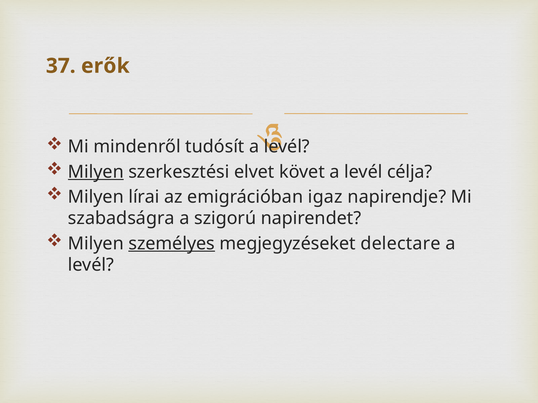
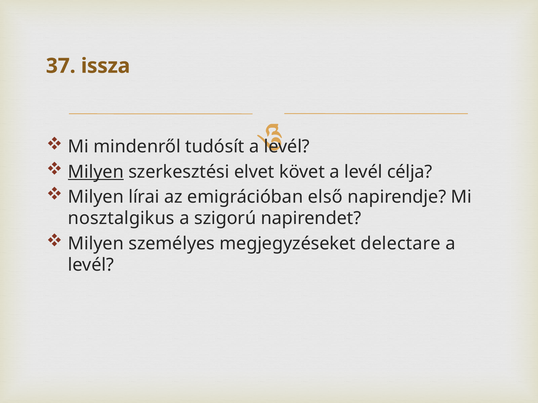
erők: erők -> issza (106, 66)
igaz: igaz -> első (325, 197)
szabadságra: szabadságra -> nosztalgikus (121, 219)
személyes underline: present -> none (172, 244)
